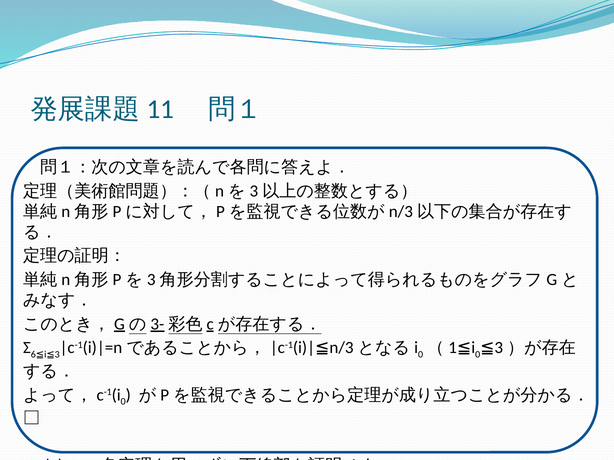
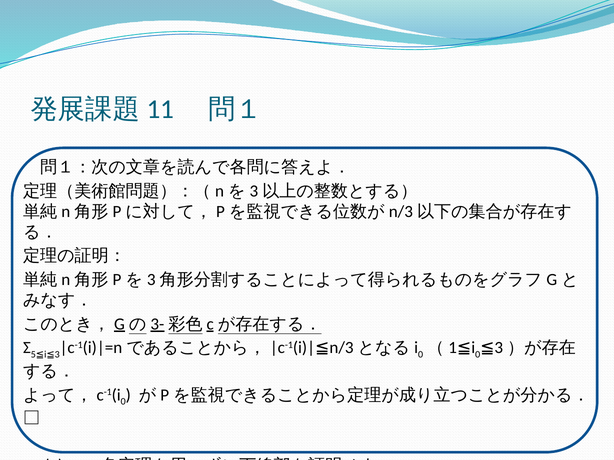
6: 6 -> 5 (33, 355)
